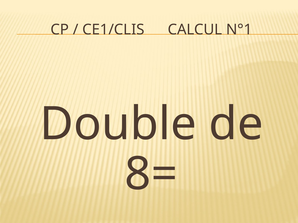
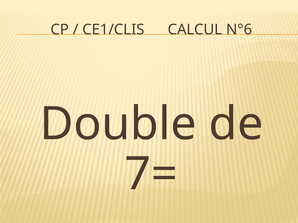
N°1: N°1 -> N°6 (239, 30)
8=: 8= -> 7= (151, 174)
